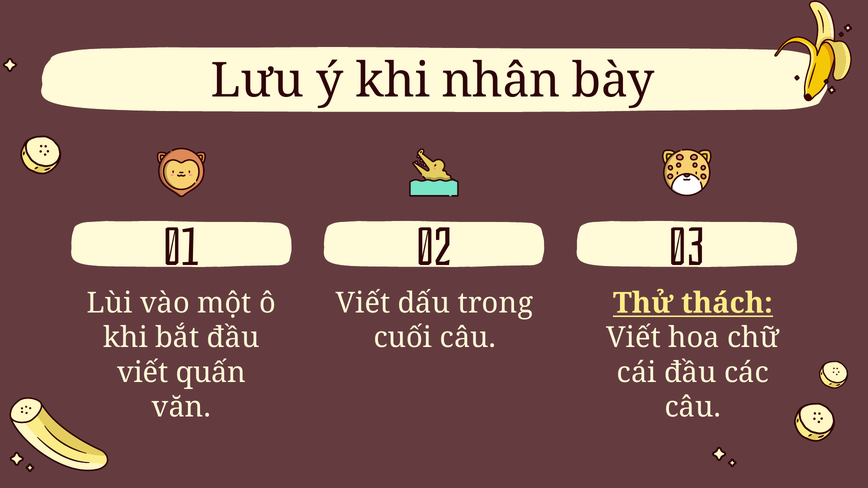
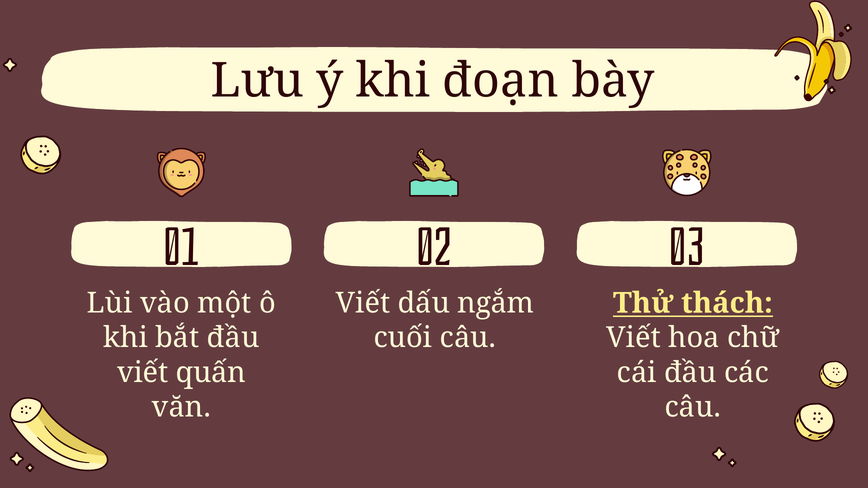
nhân: nhân -> đoạn (501, 81)
trong: trong -> ngắm (496, 303)
